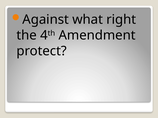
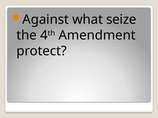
right: right -> seize (121, 20)
